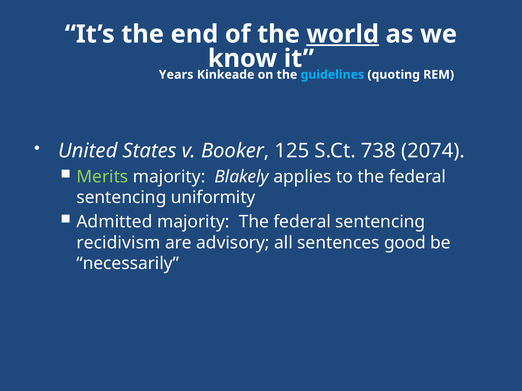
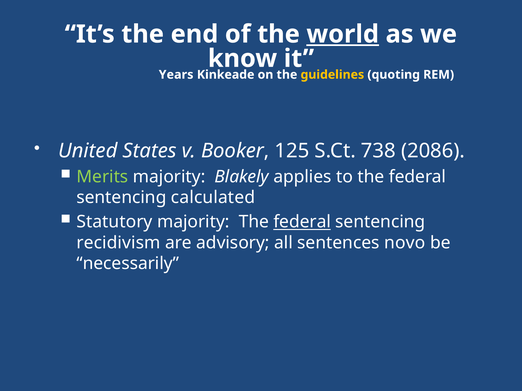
guidelines colour: light blue -> yellow (332, 75)
2074: 2074 -> 2086 (433, 151)
uniformity: uniformity -> calculated (213, 198)
Admitted: Admitted -> Statutory (114, 222)
federal underline: none -> present (302, 222)
good: good -> novo (405, 243)
